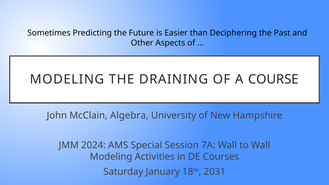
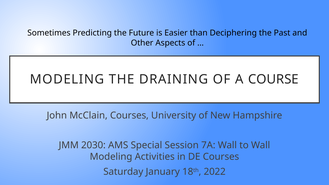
McClain Algebra: Algebra -> Courses (129, 115)
2024: 2024 -> 2030 (93, 145)
2031: 2031 -> 2022 (215, 172)
